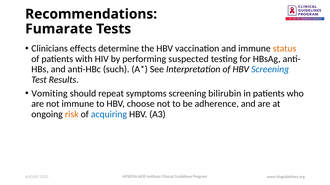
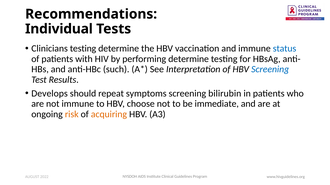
Fumarate: Fumarate -> Individual (59, 29)
Clinicians effects: effects -> testing (83, 49)
status colour: orange -> blue (285, 49)
performing suspected: suspected -> determine (189, 59)
Vomiting: Vomiting -> Develops (50, 94)
adherence: adherence -> immediate (217, 104)
acquiring colour: blue -> orange (109, 115)
